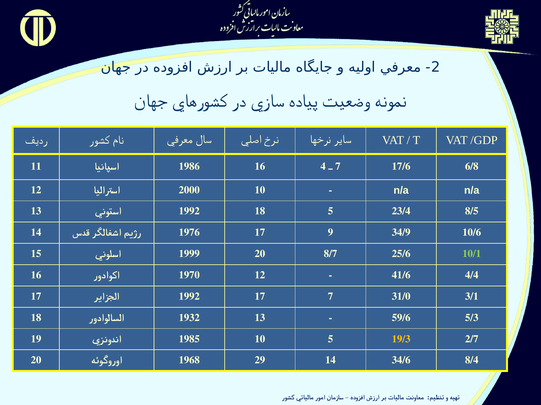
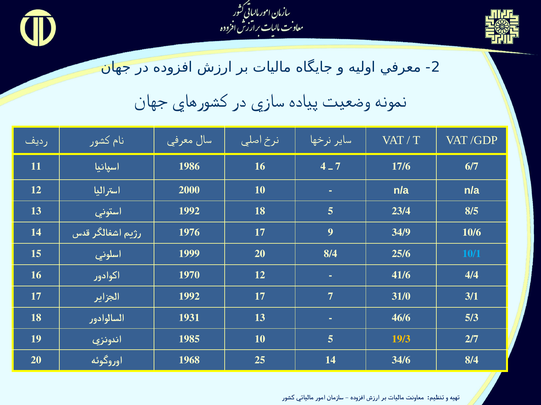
6/8: 6/8 -> 6/7 (472, 167)
20 8/7: 8/7 -> 8/4 (331, 254)
10/1 colour: light green -> light blue (472, 254)
1932: 1932 -> 1931 (189, 318)
59/6: 59/6 -> 46/6 (401, 318)
29: 29 -> 25 (260, 361)
